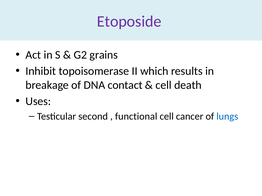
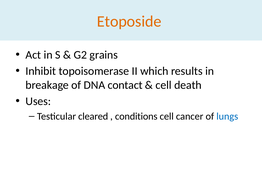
Etoposide colour: purple -> orange (129, 21)
second: second -> cleared (93, 117)
functional: functional -> conditions (136, 117)
